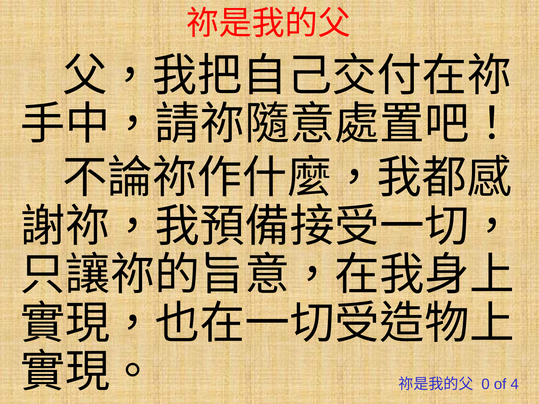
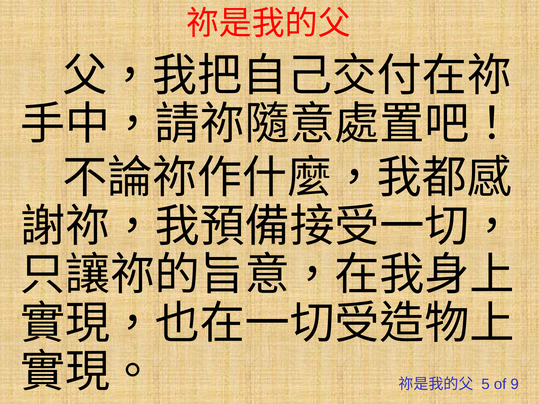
0: 0 -> 5 (486, 385)
4: 4 -> 9 (515, 385)
